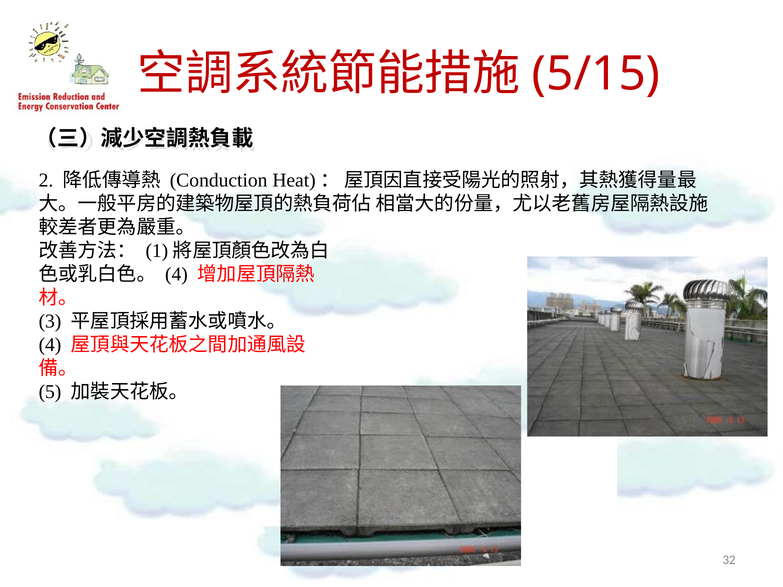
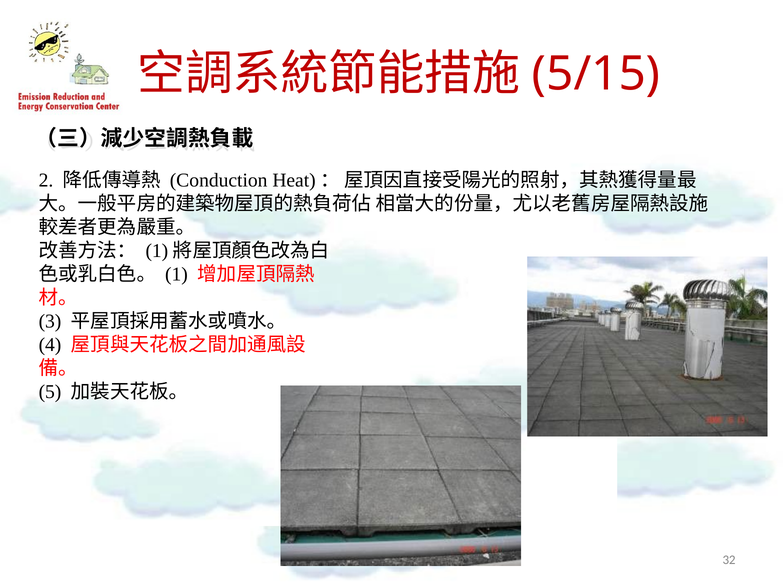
4: 4 -> 1 (176, 274)
